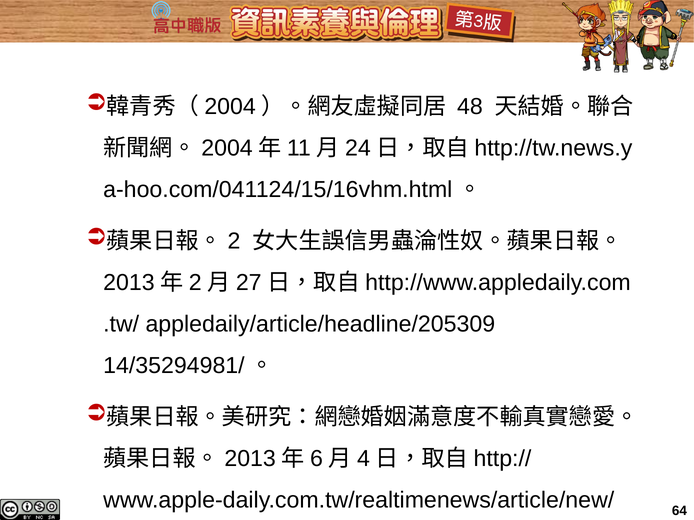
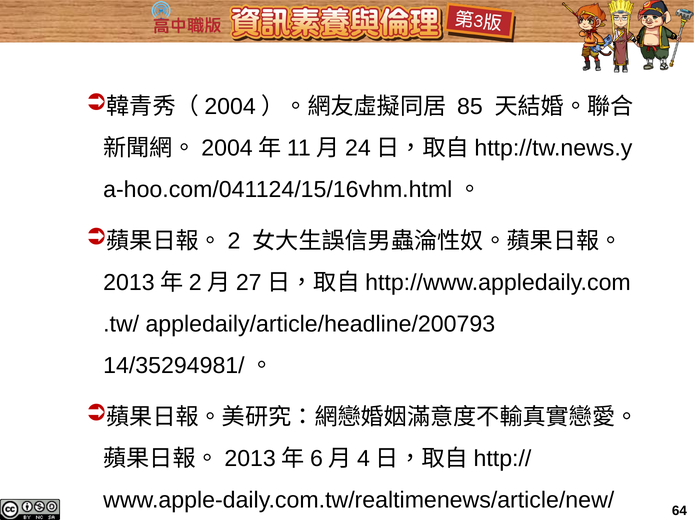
48: 48 -> 85 (470, 107)
appledaily/article/headline/205309: appledaily/article/headline/205309 -> appledaily/article/headline/200793 (320, 325)
